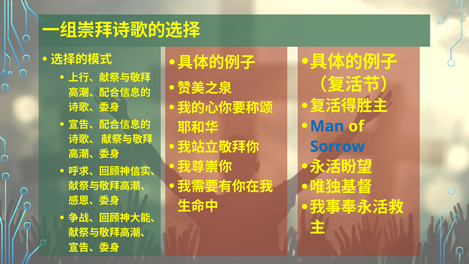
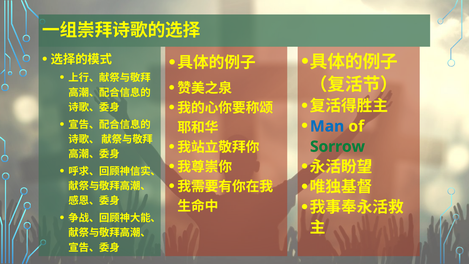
Sorrow colour: blue -> green (337, 147)
